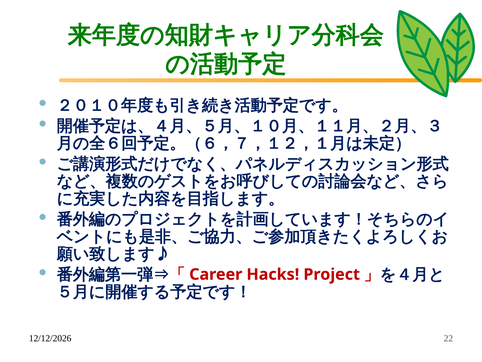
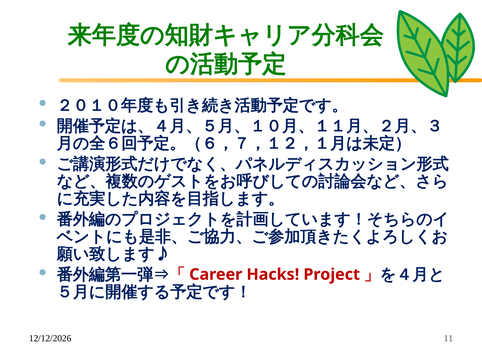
22: 22 -> 11 (448, 338)
